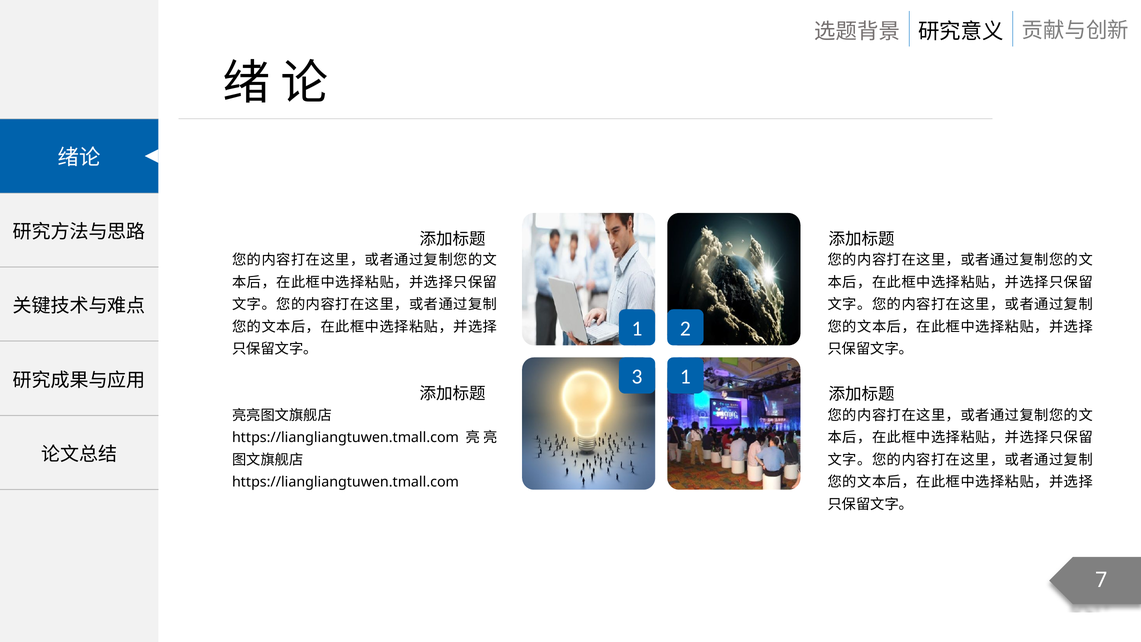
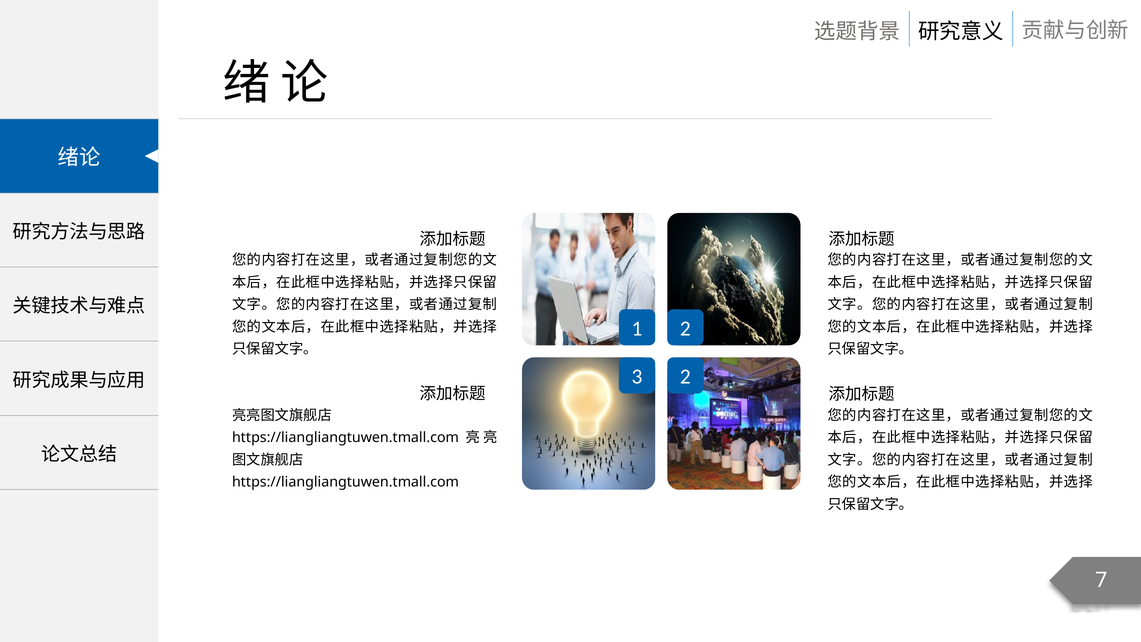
3 1: 1 -> 2 (685, 377)
